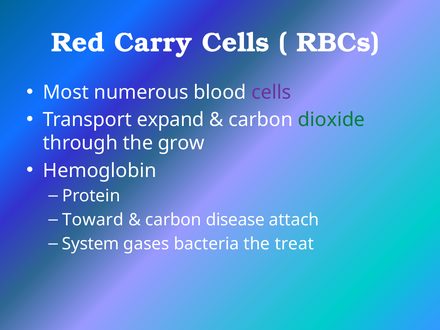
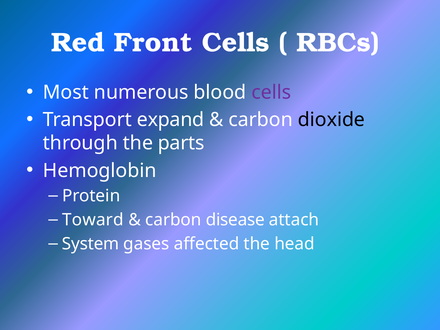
Carry: Carry -> Front (153, 43)
dioxide colour: green -> black (331, 120)
grow: grow -> parts (181, 143)
bacteria: bacteria -> affected (206, 244)
treat: treat -> head (294, 244)
